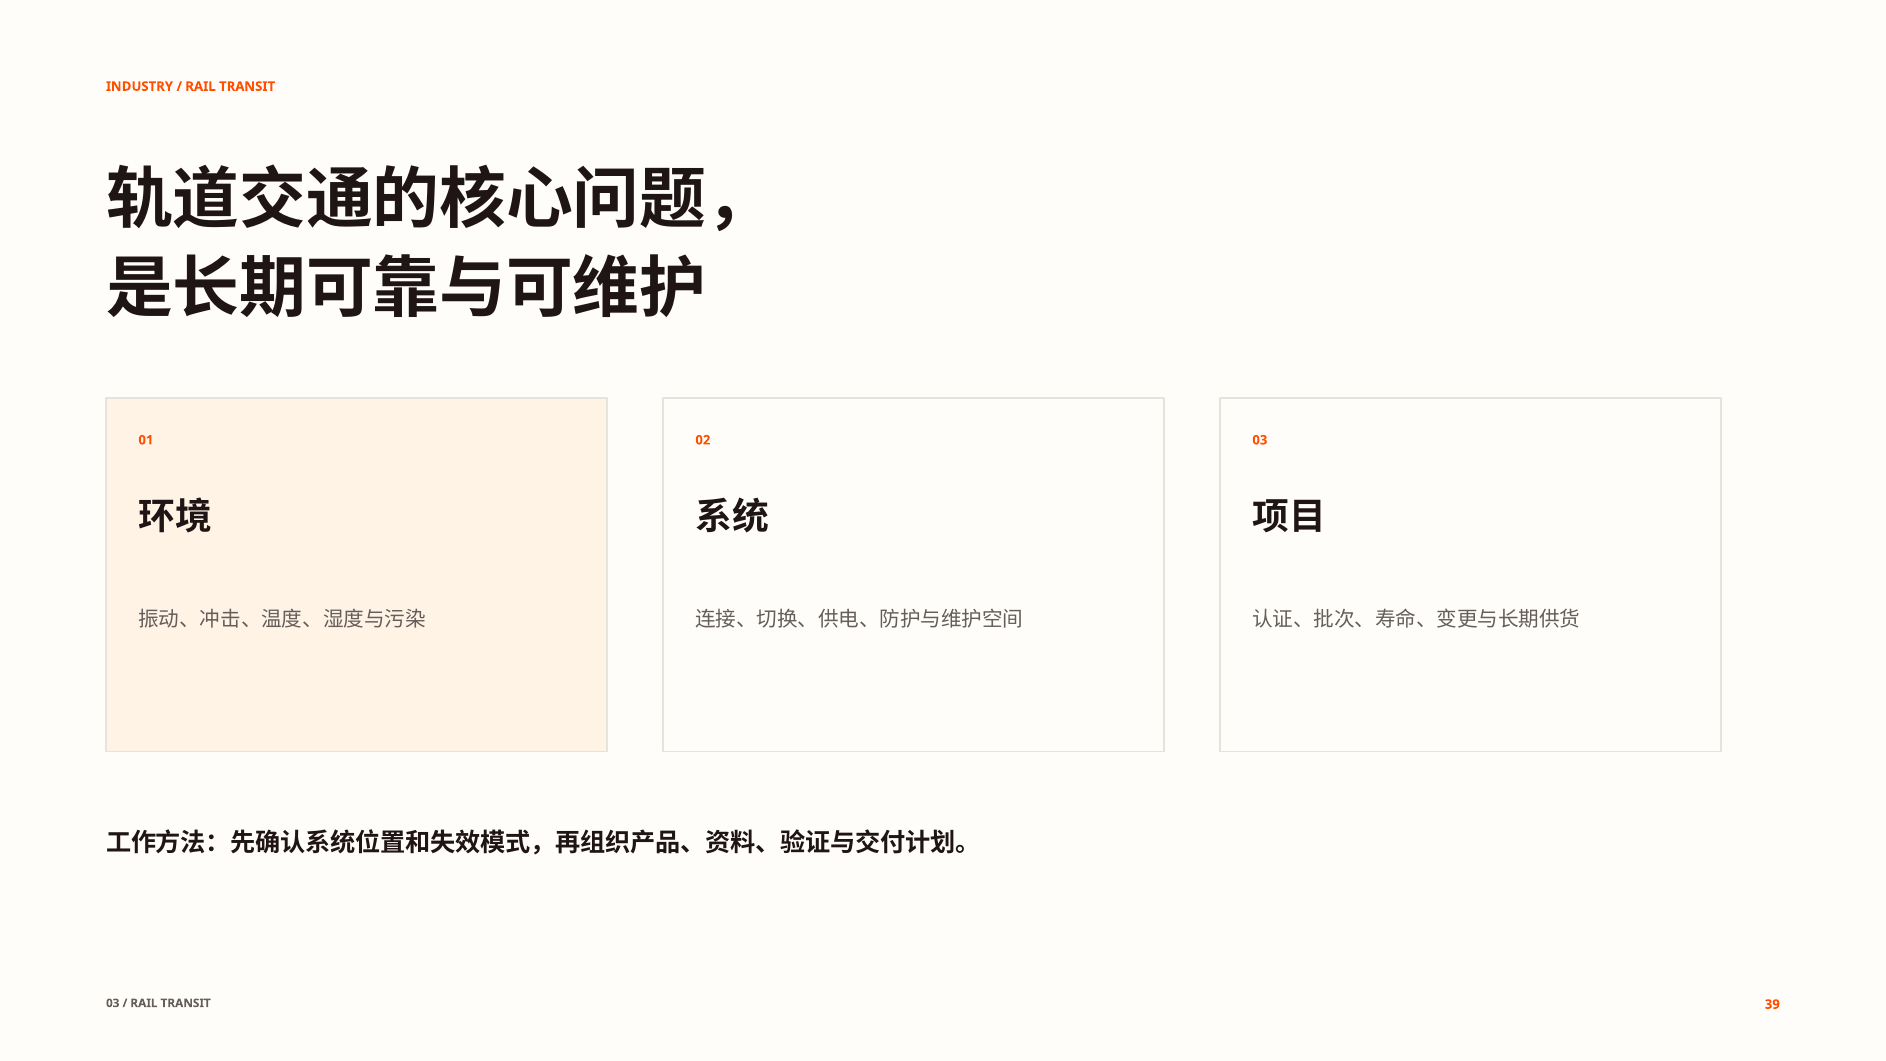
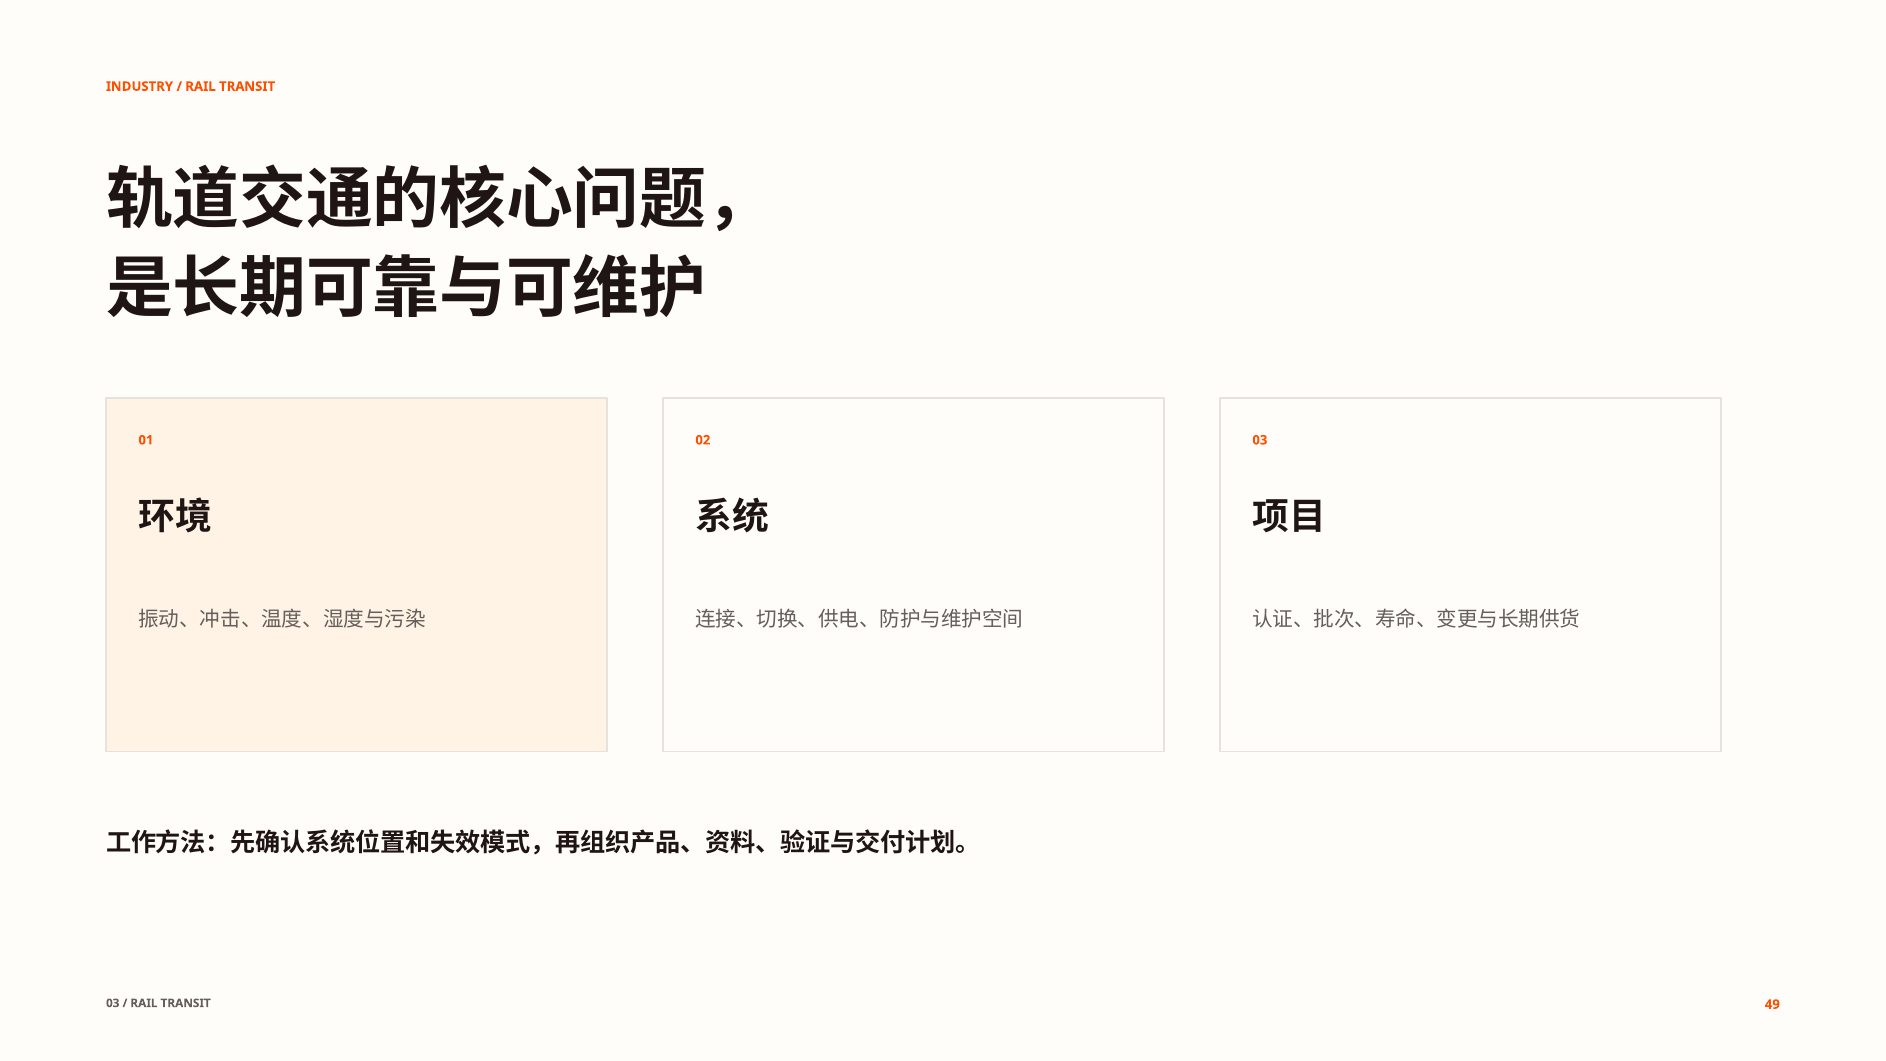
39: 39 -> 49 (1772, 1004)
